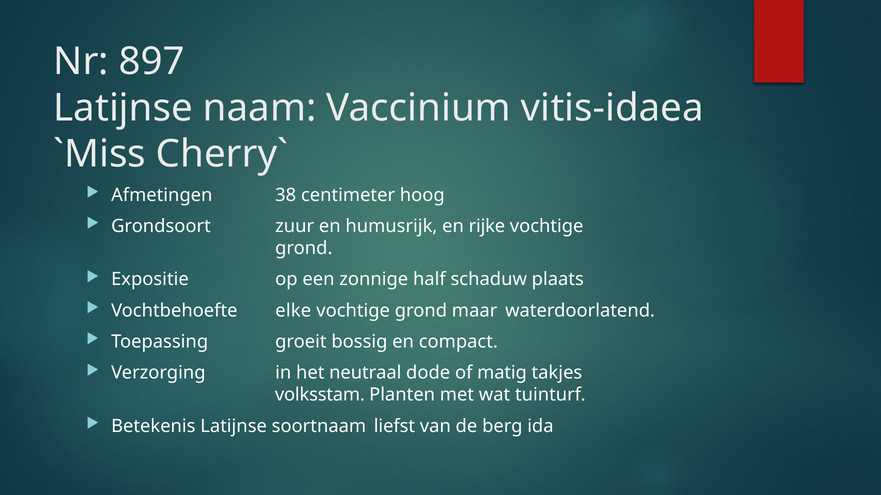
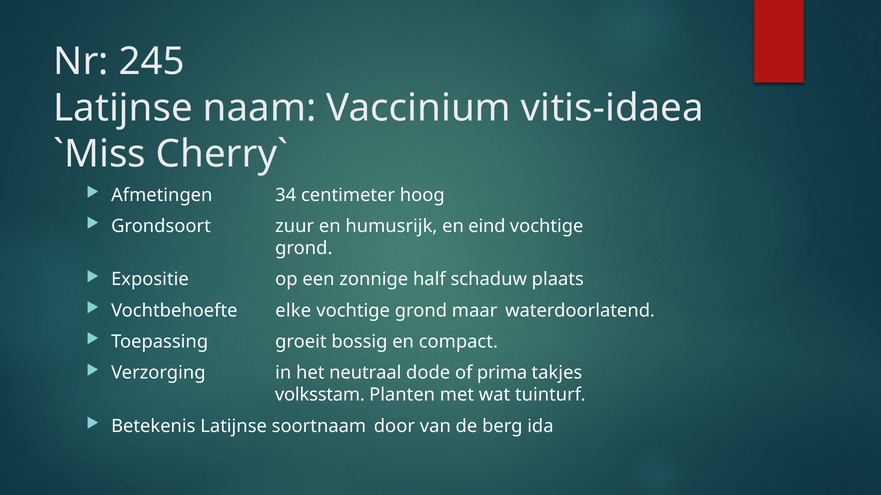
897: 897 -> 245 (152, 62)
38: 38 -> 34 (286, 195)
rijke: rijke -> eind (487, 226)
matig: matig -> prima (502, 373)
liefst: liefst -> door (394, 427)
